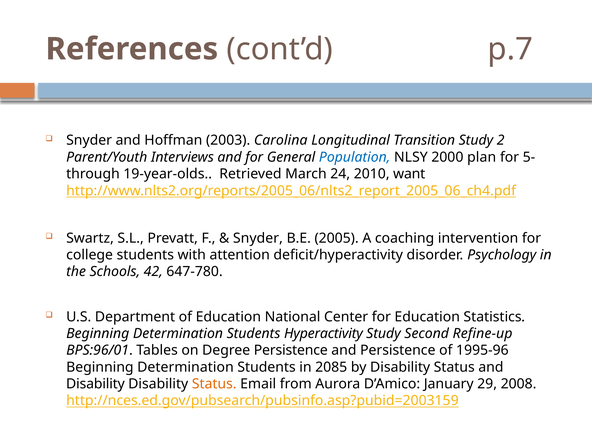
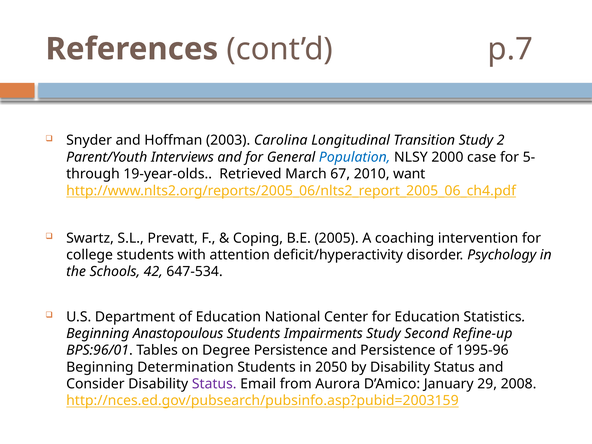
plan: plan -> case (482, 157)
24: 24 -> 67 (340, 174)
Snyder: Snyder -> Coping (258, 238)
647-780: 647-780 -> 647-534 (195, 272)
Determination: Determination -> Anastopoulous (178, 334)
Hyperactivity: Hyperactivity -> Impairments (323, 334)
2085: 2085 -> 2050 (331, 367)
Disability: Disability -> Consider (95, 384)
Status colour: orange -> purple (214, 384)
